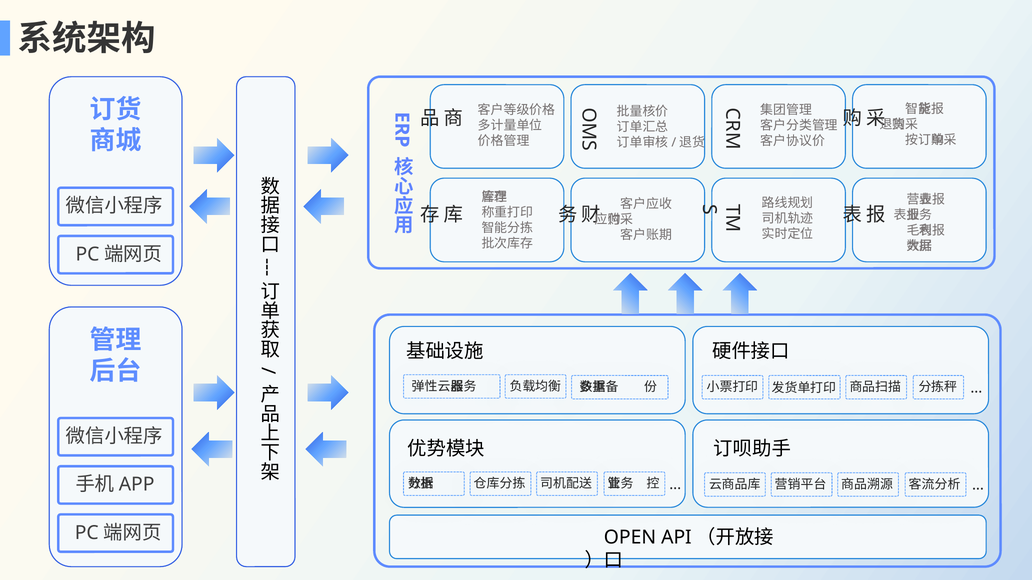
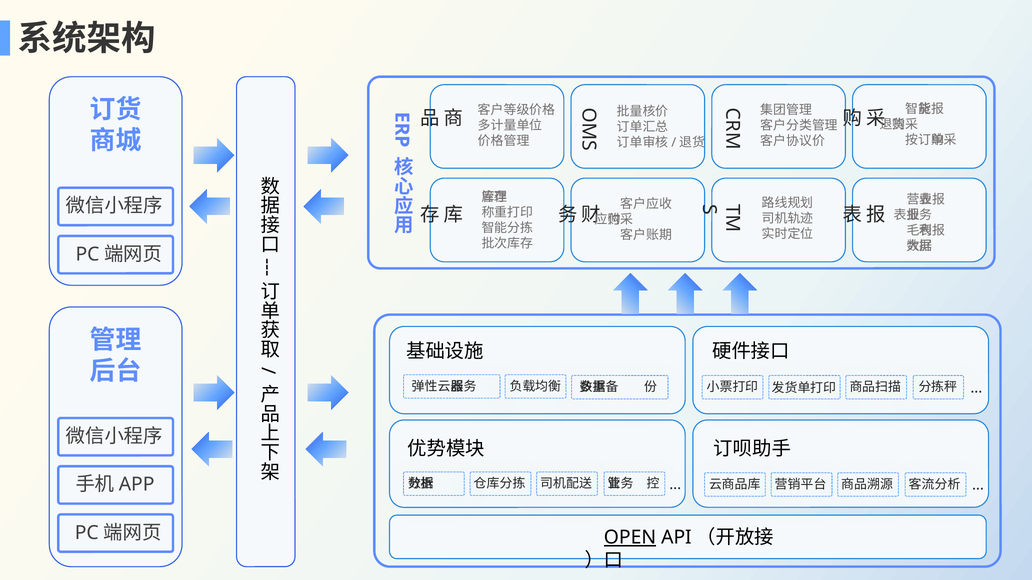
OPEN underline: none -> present (630, 538)
